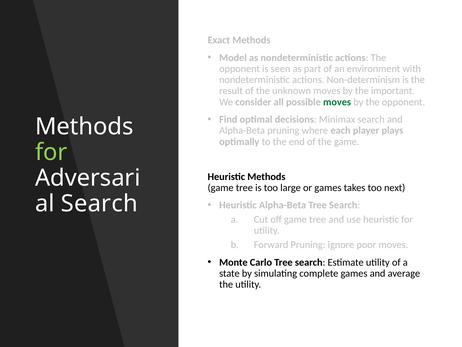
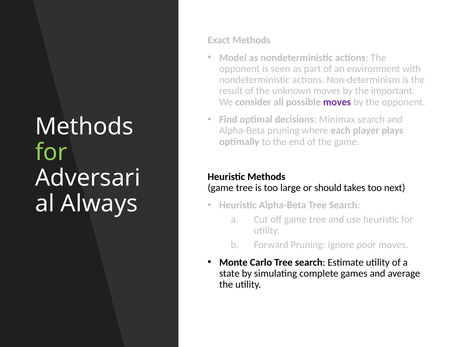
moves colour: green -> purple (337, 102)
or games: games -> should (328, 187)
Search: Search -> Always (99, 203)
